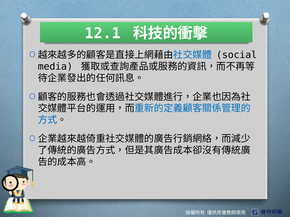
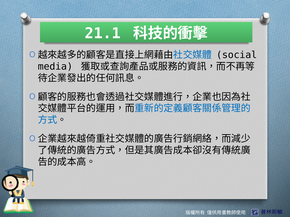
12.1: 12.1 -> 21.1 (103, 33)
